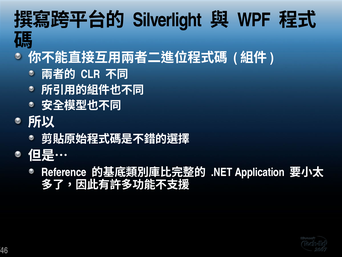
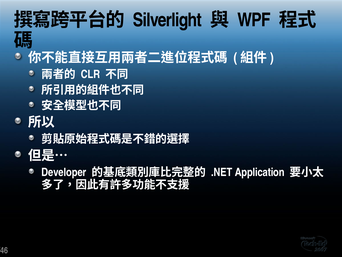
Reference: Reference -> Developer (64, 172)
